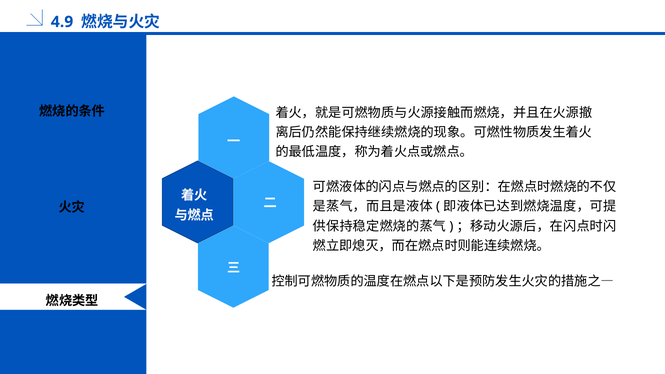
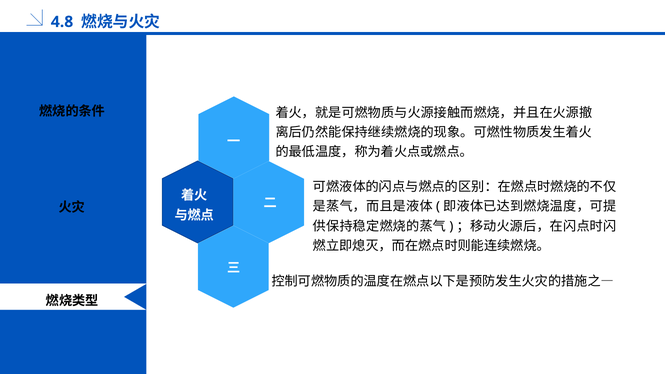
4.9: 4.9 -> 4.8 (62, 22)
